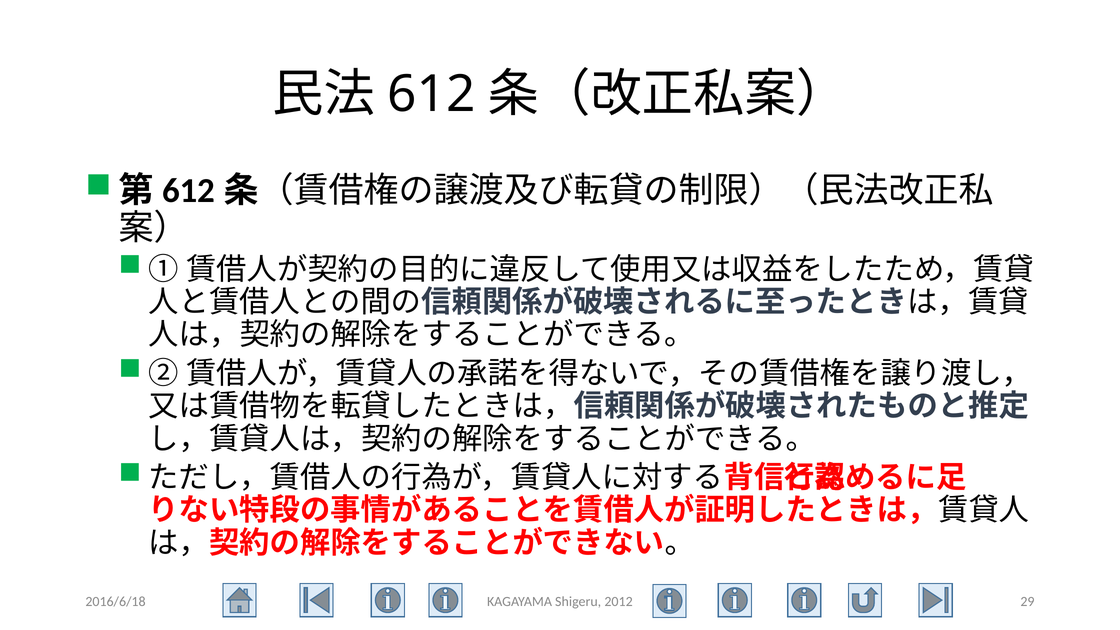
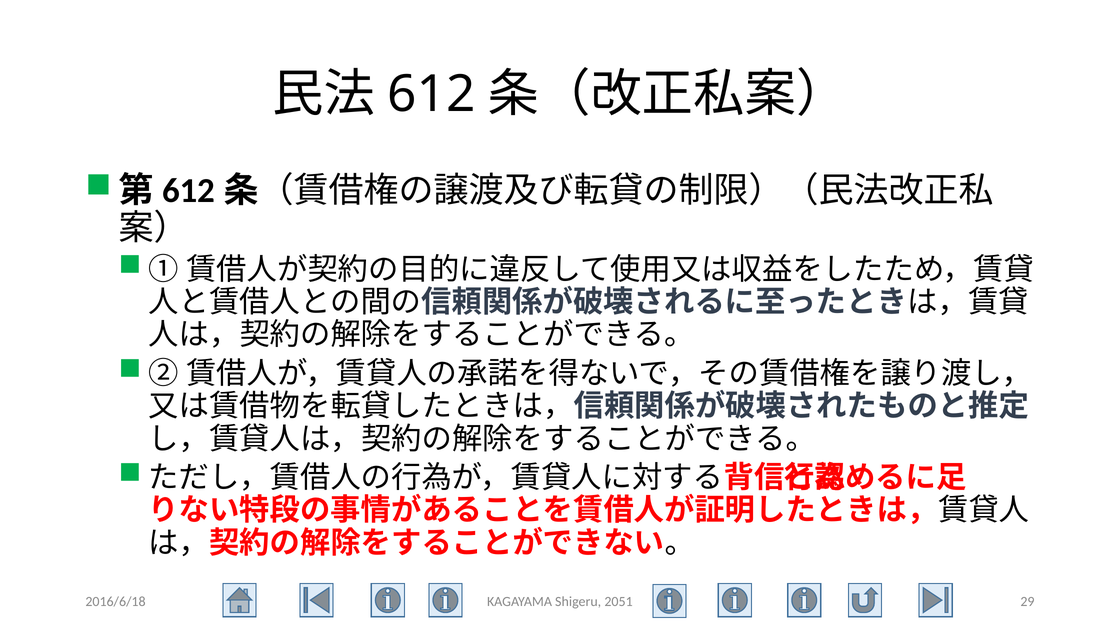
2012: 2012 -> 2051 (619, 602)
